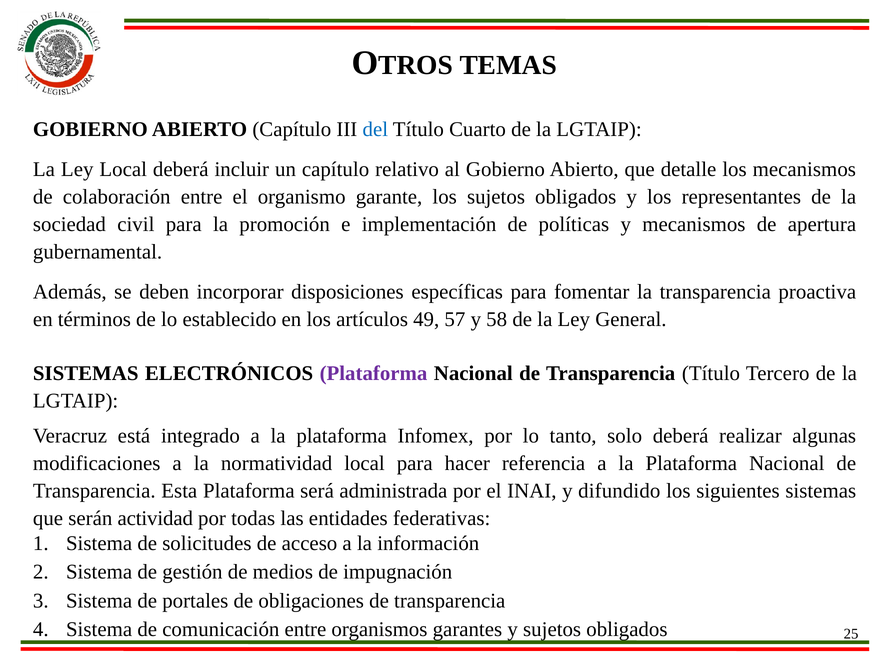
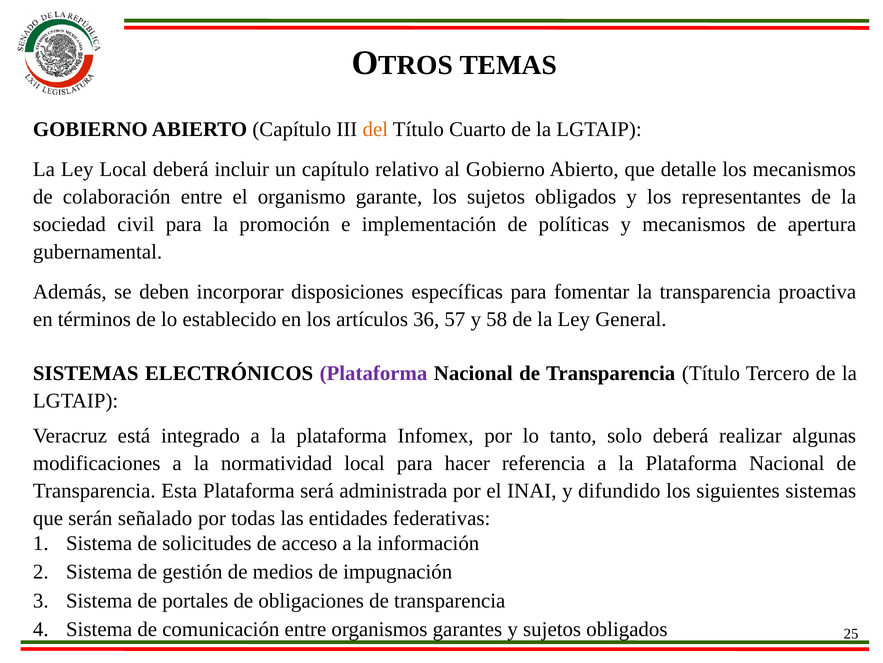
del colour: blue -> orange (375, 129)
49: 49 -> 36 (426, 319)
actividad: actividad -> señalado (155, 518)
